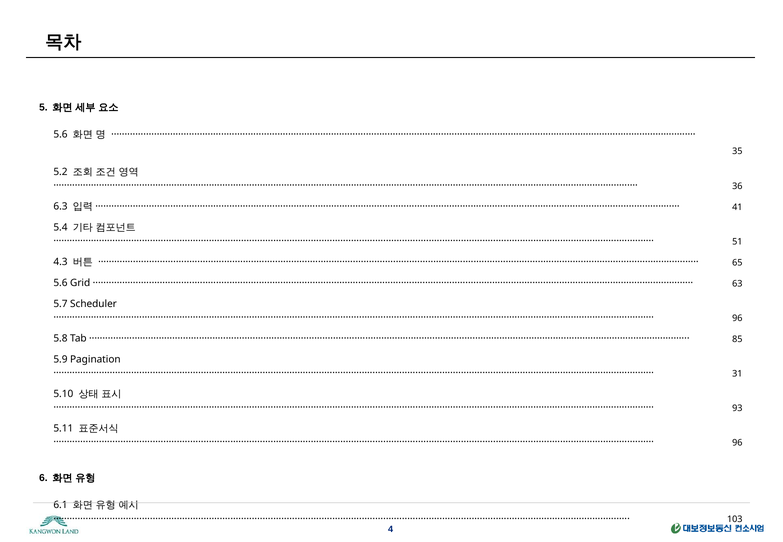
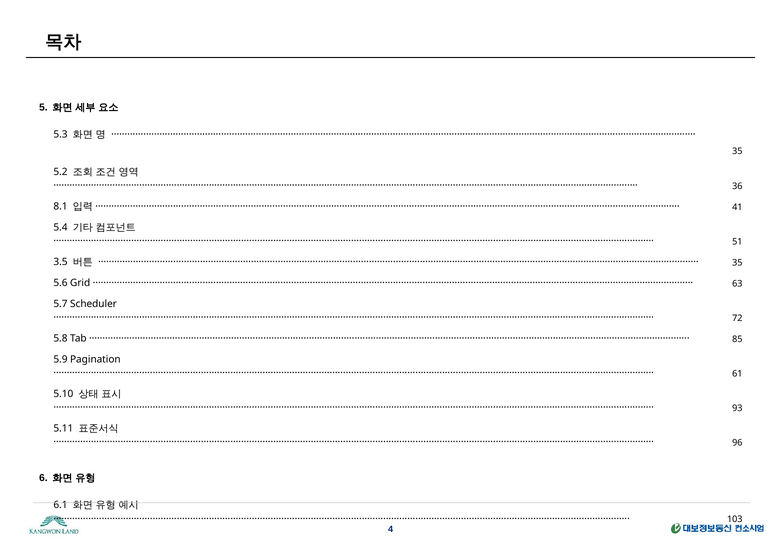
5.6: 5.6 -> 5.3 (60, 135)
6.3: 6.3 -> 8.1 (60, 206)
4.3: 4.3 -> 3.5 (60, 262)
65: 65 -> 35 (737, 263)
96: 96 -> 72 (737, 318)
31: 31 -> 61 (737, 374)
